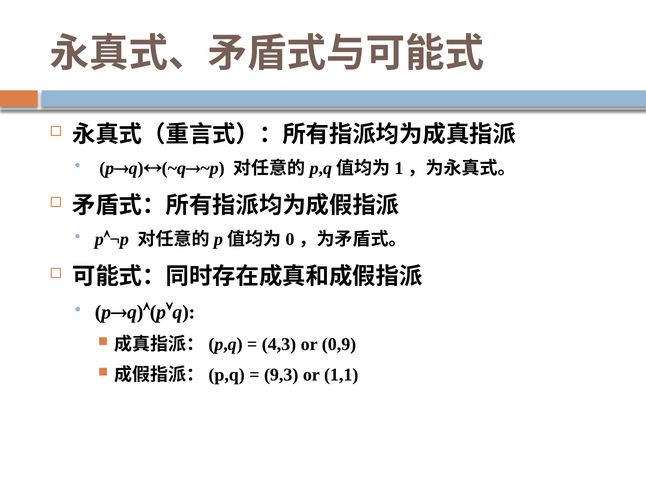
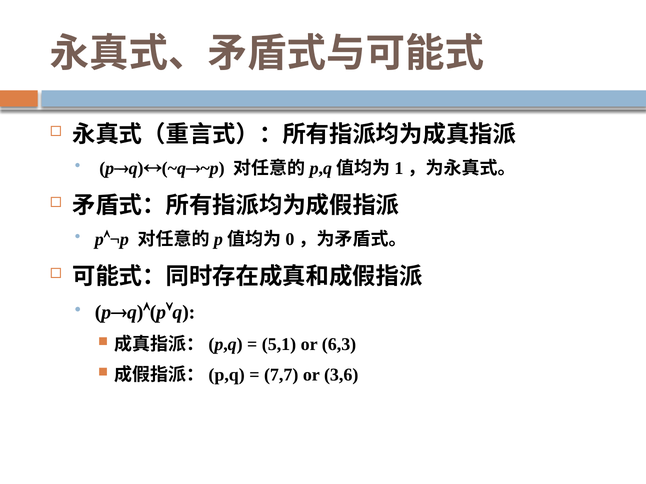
4,3: 4,3 -> 5,1 (279, 344)
0,9: 0,9 -> 6,3 (339, 344)
9,3: 9,3 -> 7,7 (281, 375)
1,1: 1,1 -> 3,6 (341, 375)
